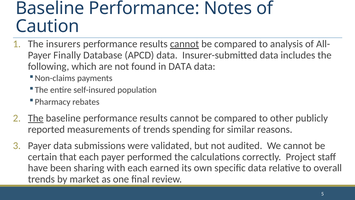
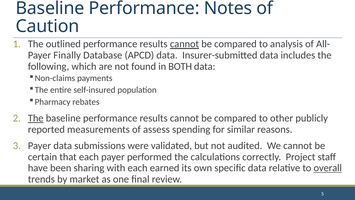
insurers: insurers -> outlined (63, 44)
in DATA: DATA -> BOTH (180, 66)
of trends: trends -> assess (156, 129)
overall underline: none -> present (328, 168)
